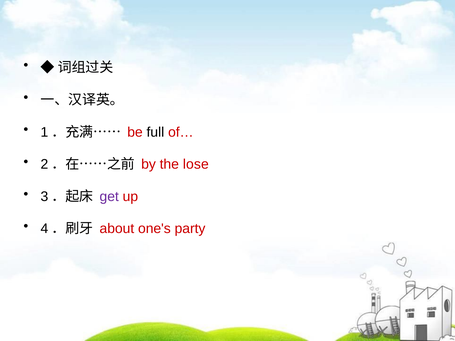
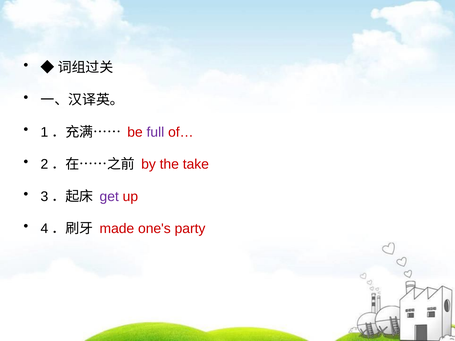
full colour: black -> purple (155, 132)
lose: lose -> take (196, 164)
about: about -> made (117, 229)
